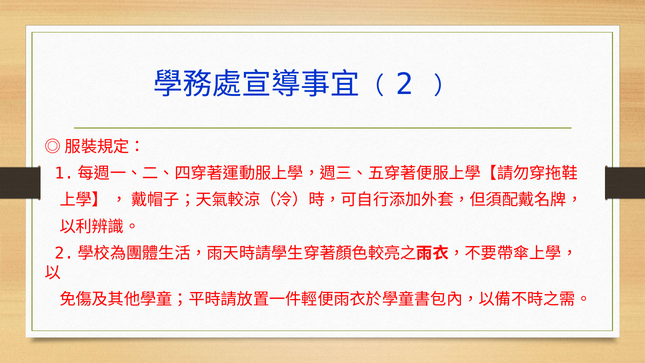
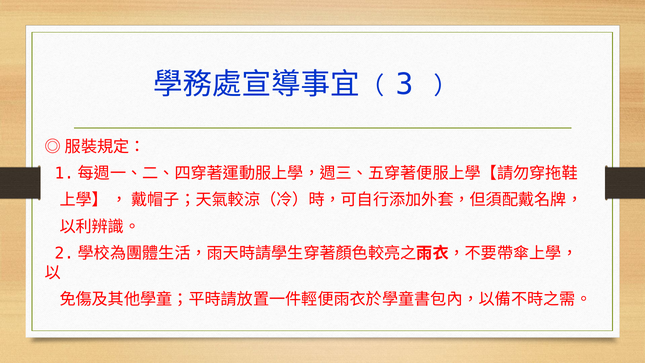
2: 2 -> 3 (405, 84)
